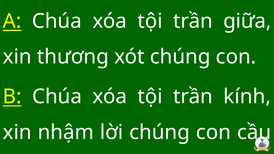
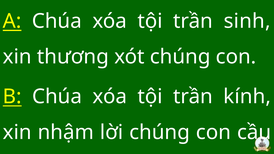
giữa: giữa -> sinh (247, 21)
